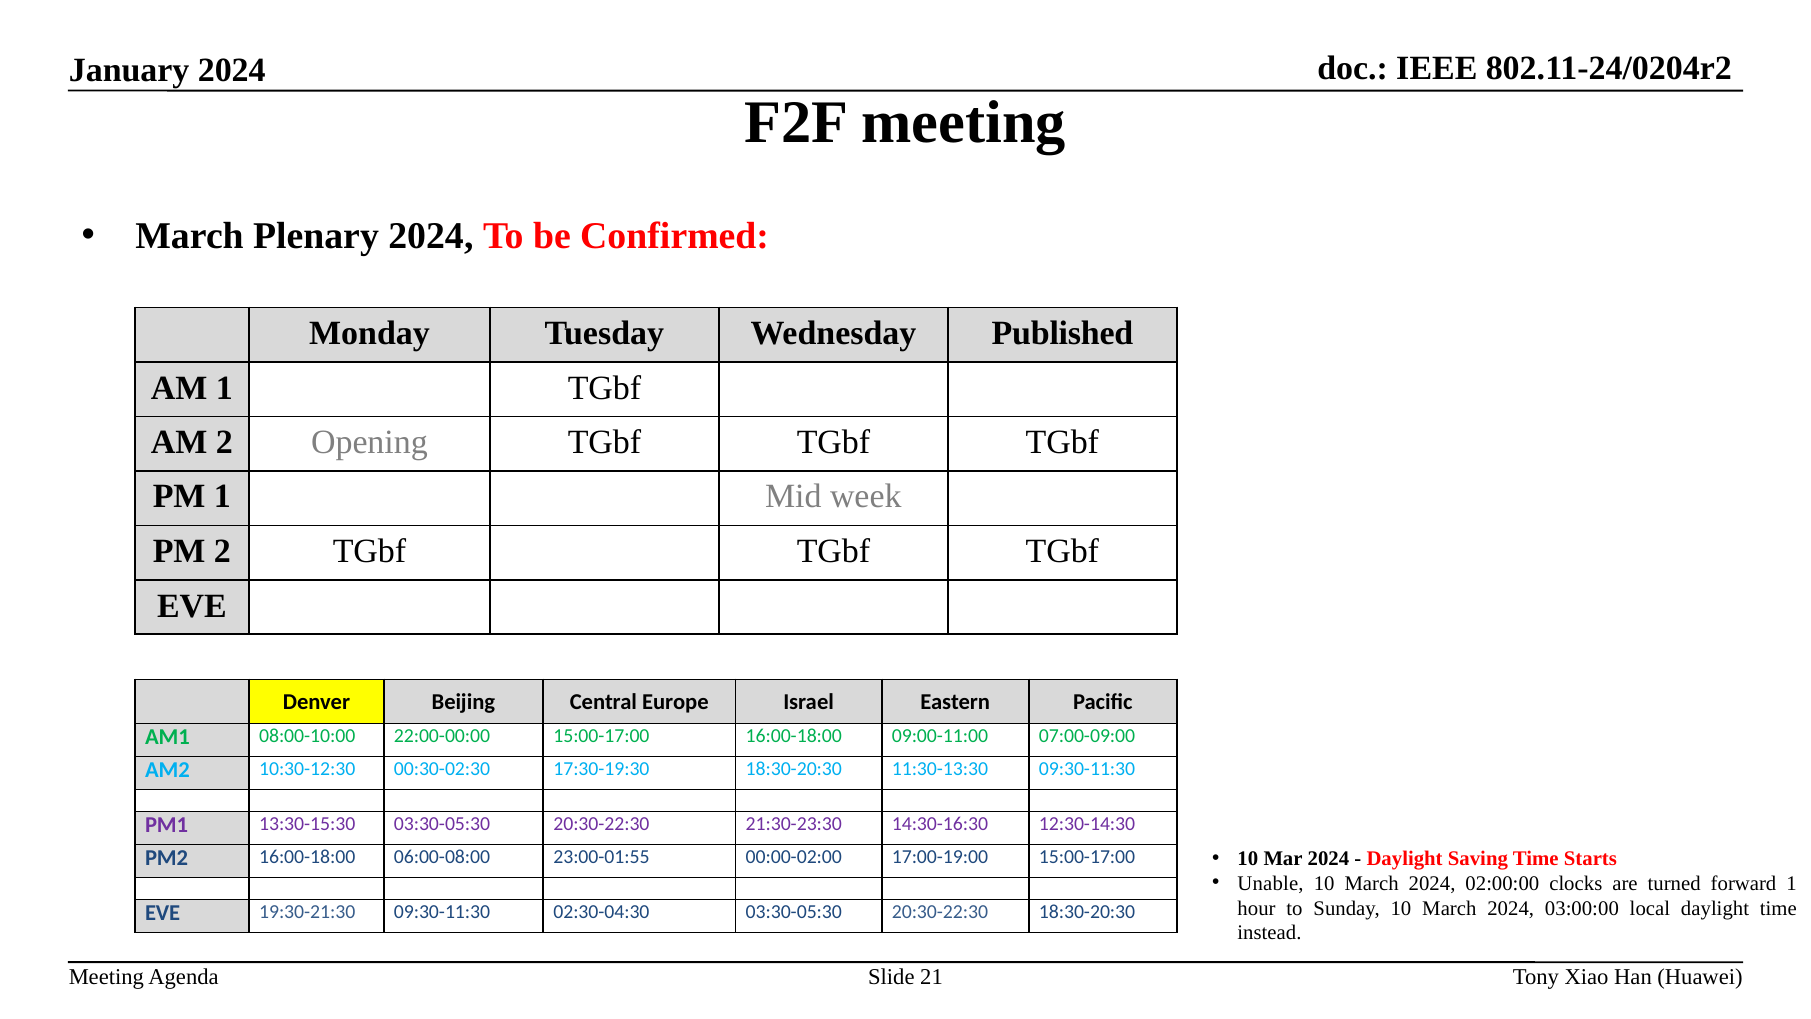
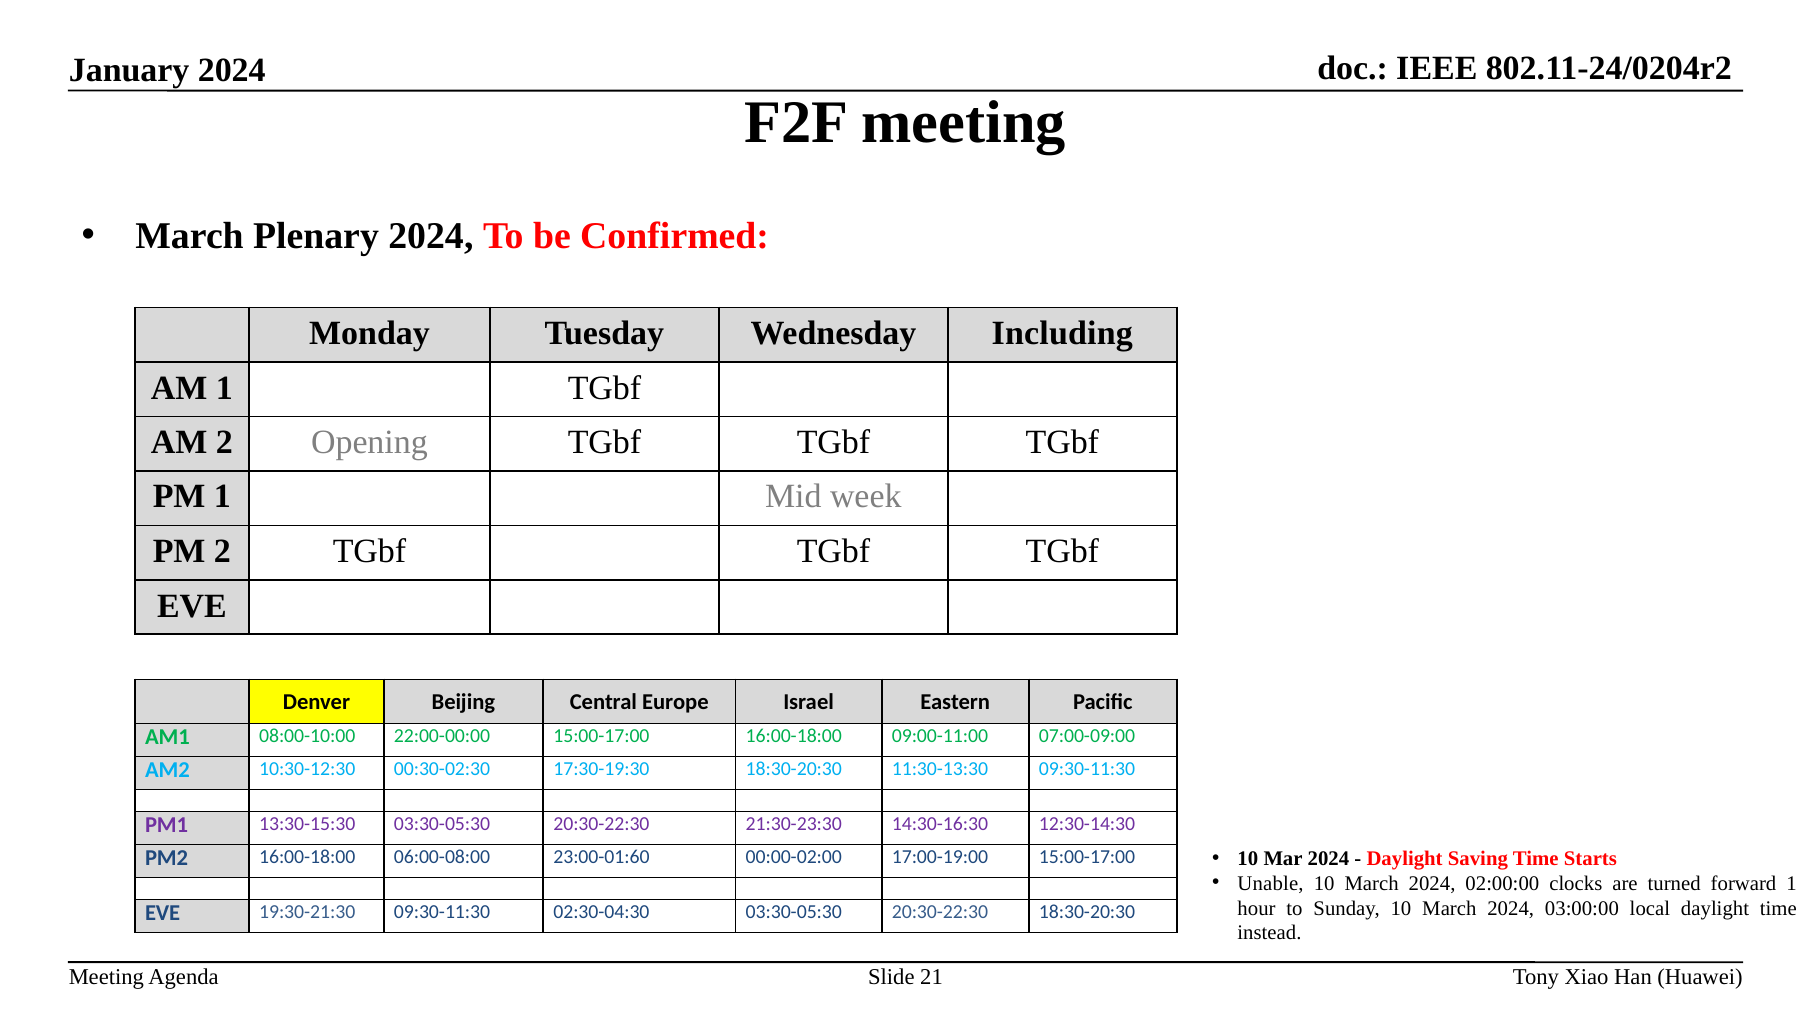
Published: Published -> Including (1062, 333)
23:00-01:55: 23:00-01:55 -> 23:00-01:60 (601, 856)
